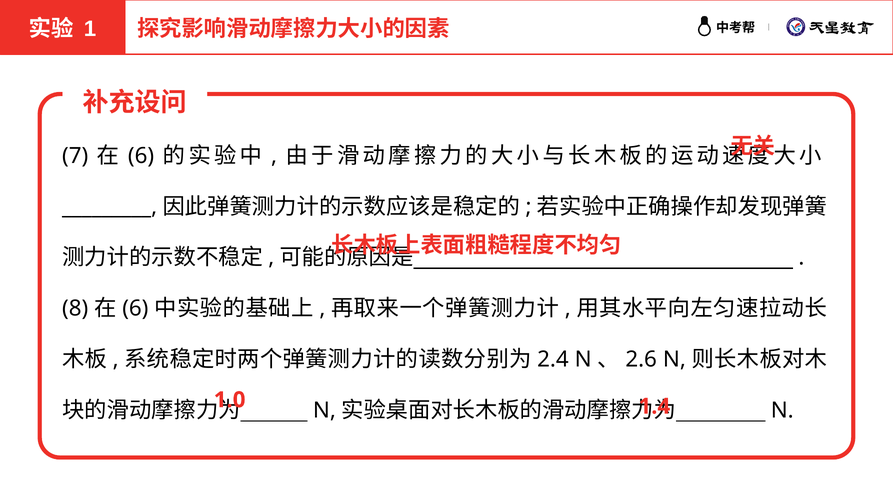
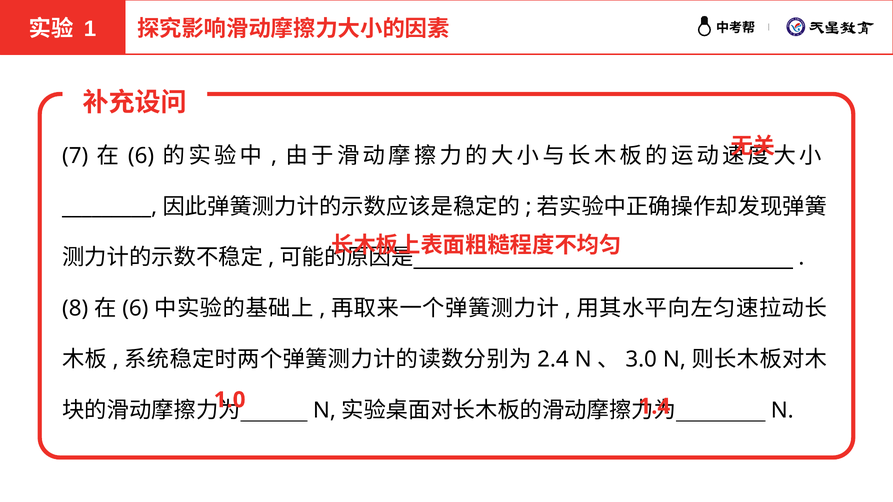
2.6: 2.6 -> 3.0 (641, 360)
